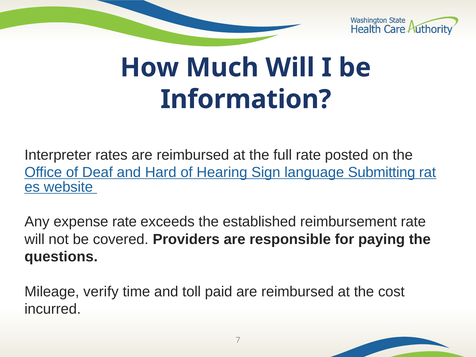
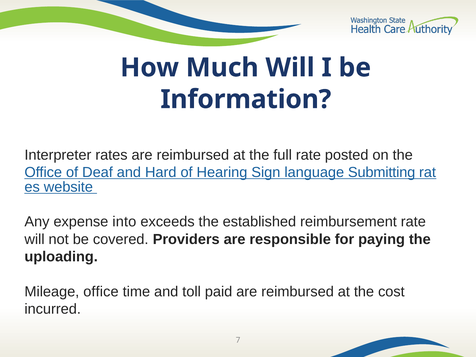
expense rate: rate -> into (124, 222)
questions: questions -> uploading (61, 257)
Mileage verify: verify -> office (101, 292)
